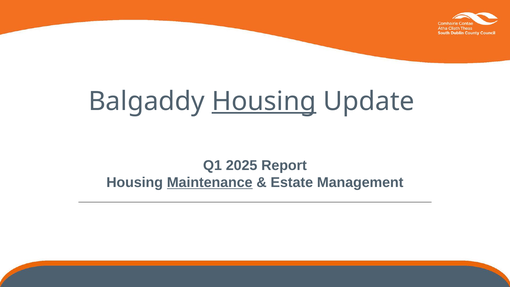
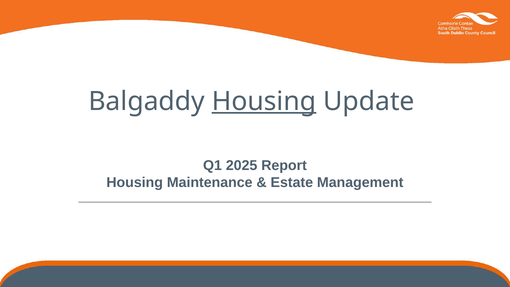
Maintenance underline: present -> none (210, 183)
